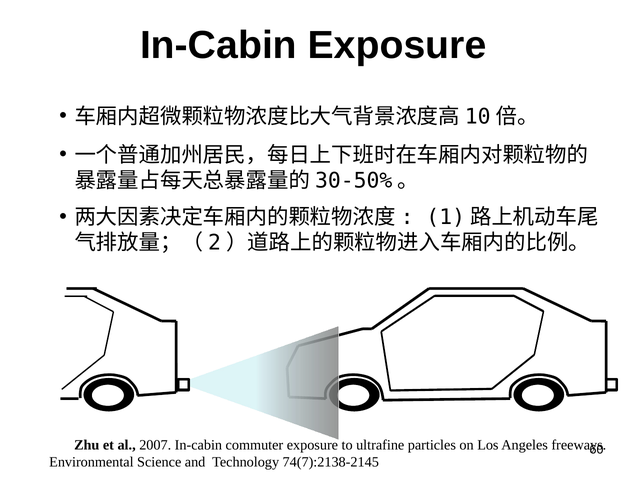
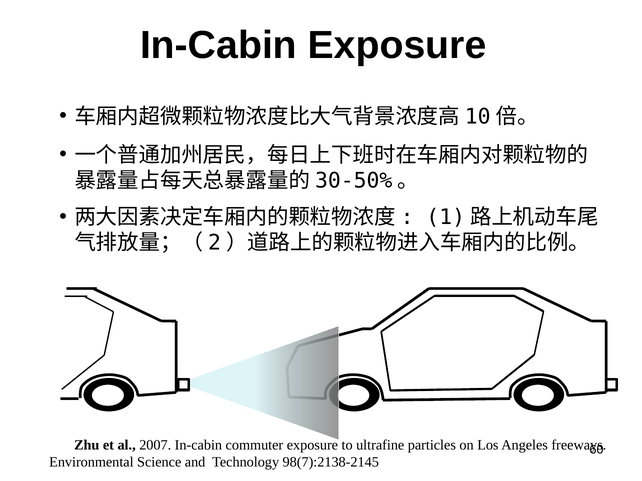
74(7):2138-2145: 74(7):2138-2145 -> 98(7):2138-2145 (331, 462)
